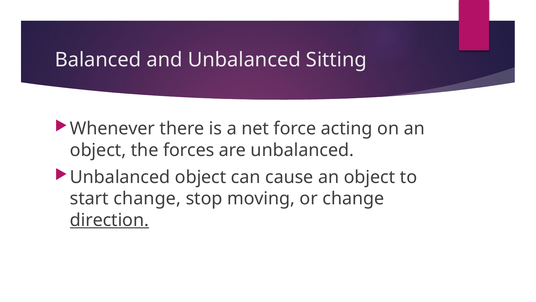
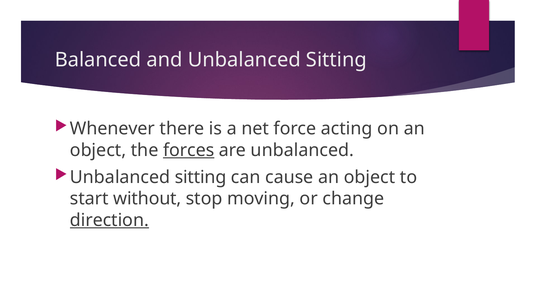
forces underline: none -> present (189, 150)
object: object -> sitting (201, 177)
start change: change -> without (147, 198)
